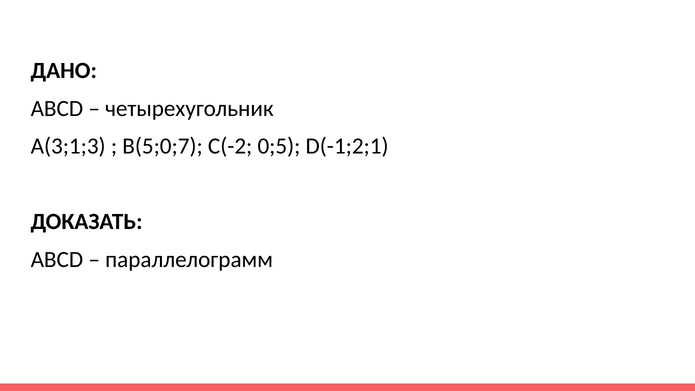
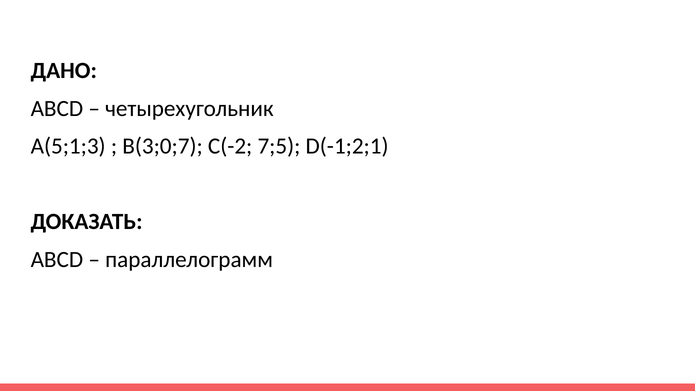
A(3;1;3: A(3;1;3 -> A(5;1;3 (68, 146)
B(5;0;7: B(5;0;7 -> B(3;0;7 (163, 146)
0;5: 0;5 -> 7;5 (279, 146)
